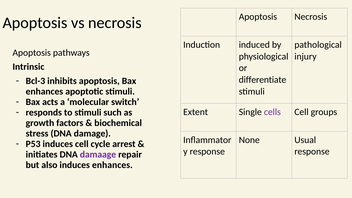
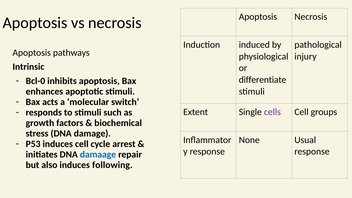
Bcl-3: Bcl-3 -> Bcl-0 (35, 81)
damaage colour: purple -> blue (98, 154)
induces enhances: enhances -> following (112, 165)
